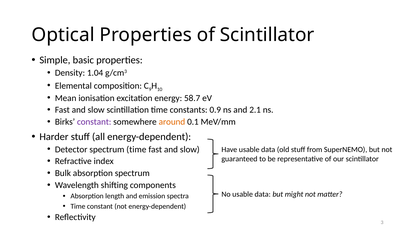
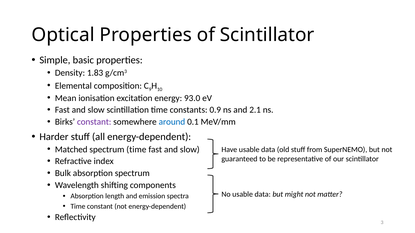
1.04: 1.04 -> 1.83 (95, 73)
58.7: 58.7 -> 93.0 (192, 98)
around colour: orange -> blue (172, 122)
Detector: Detector -> Matched (71, 150)
